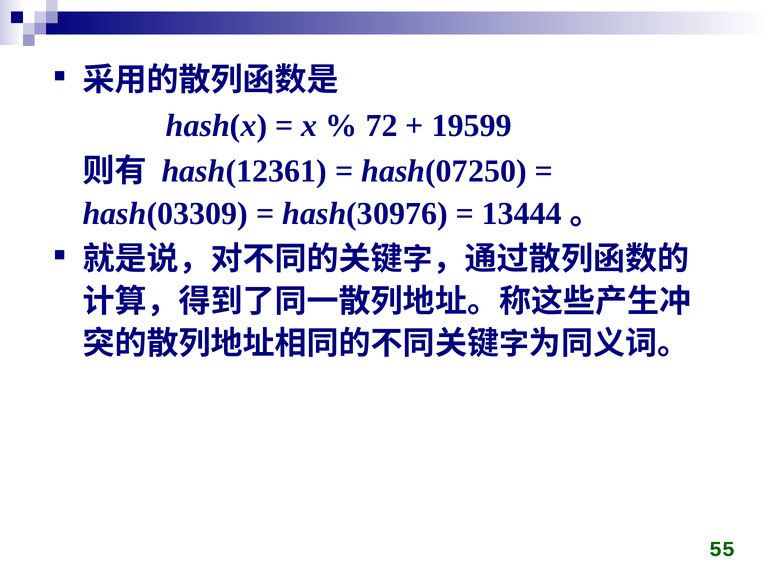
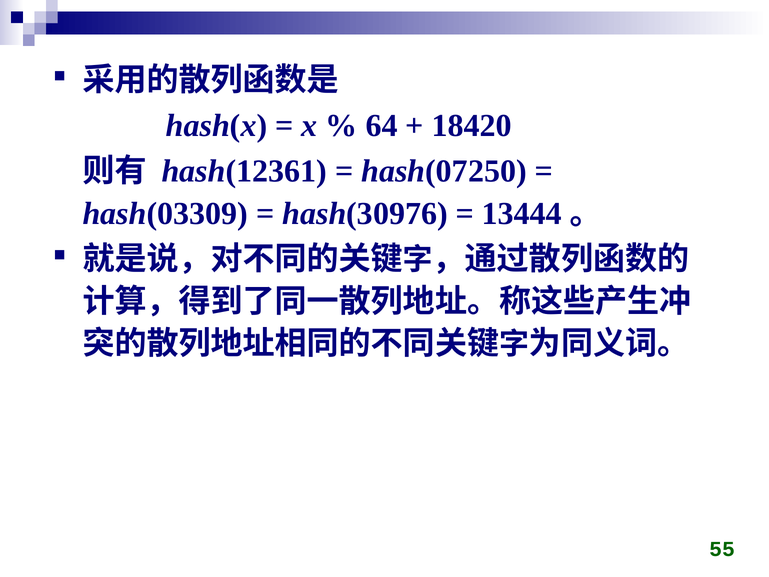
72: 72 -> 64 (382, 126)
19599: 19599 -> 18420 (472, 126)
